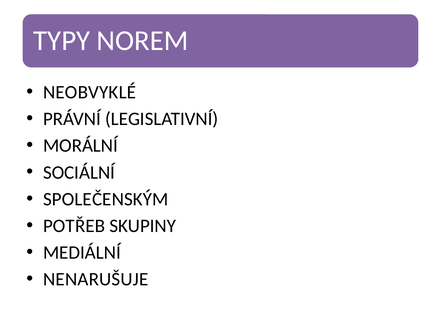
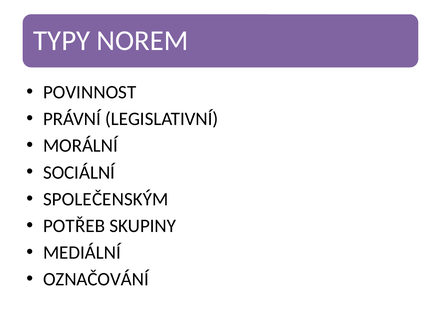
NEOBVYKLÉ: NEOBVYKLÉ -> POVINNOST (90, 92)
NENARUŠUJE: NENARUŠUJE -> OZNAČOVÁNÍ (96, 279)
